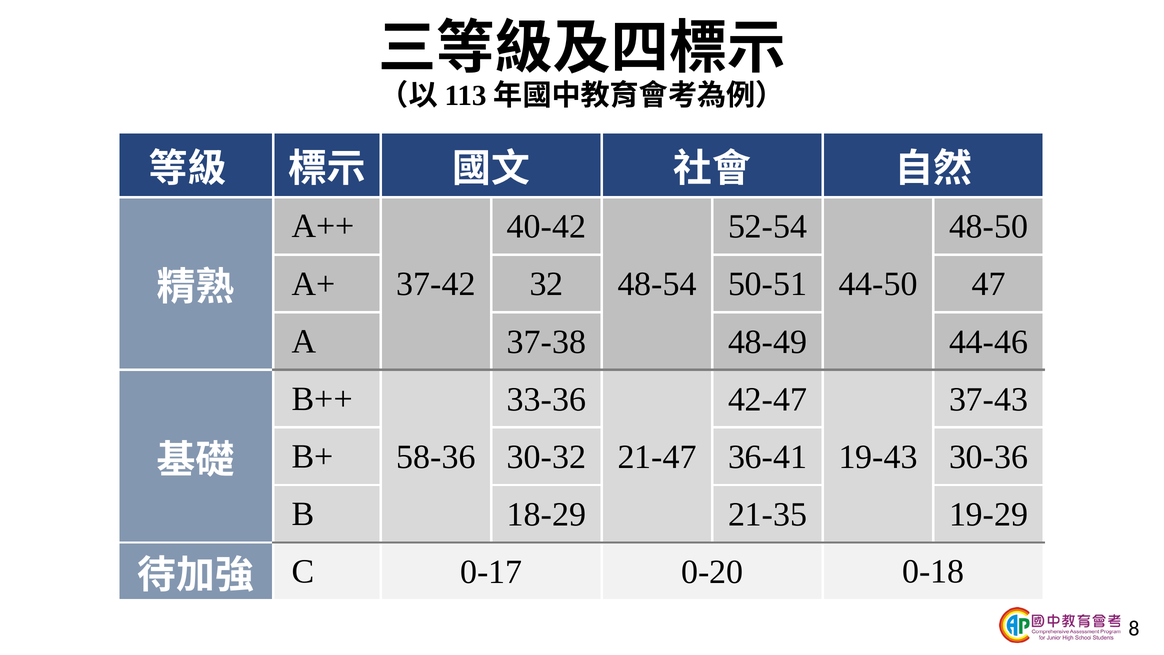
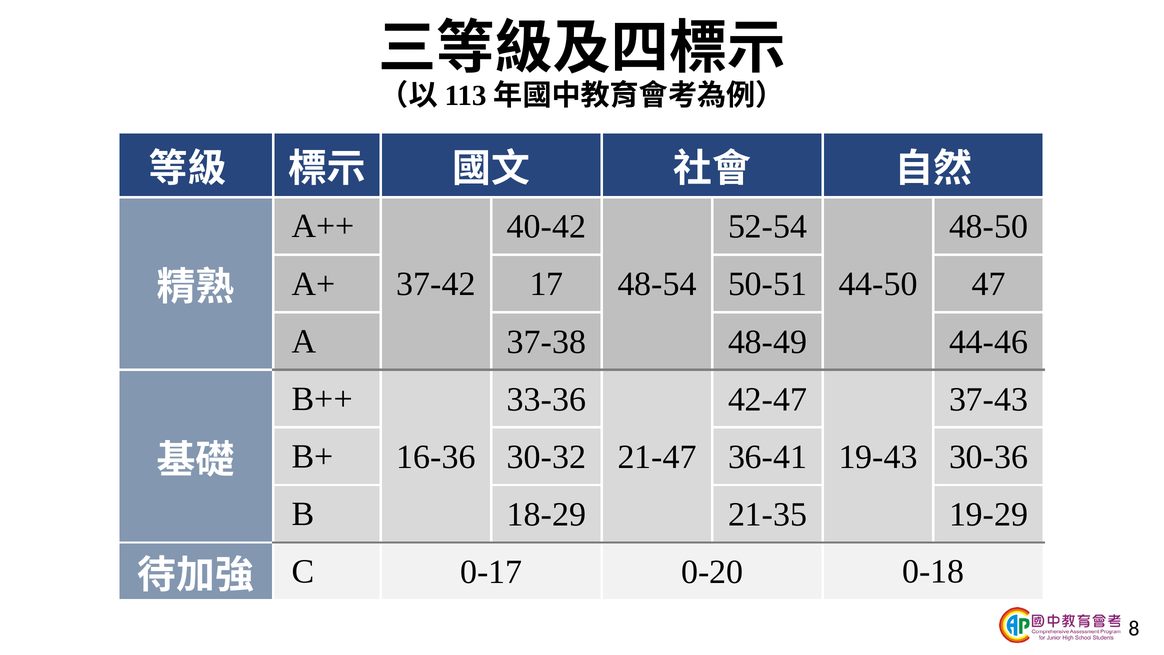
32: 32 -> 17 (546, 284)
58-36: 58-36 -> 16-36 (436, 457)
